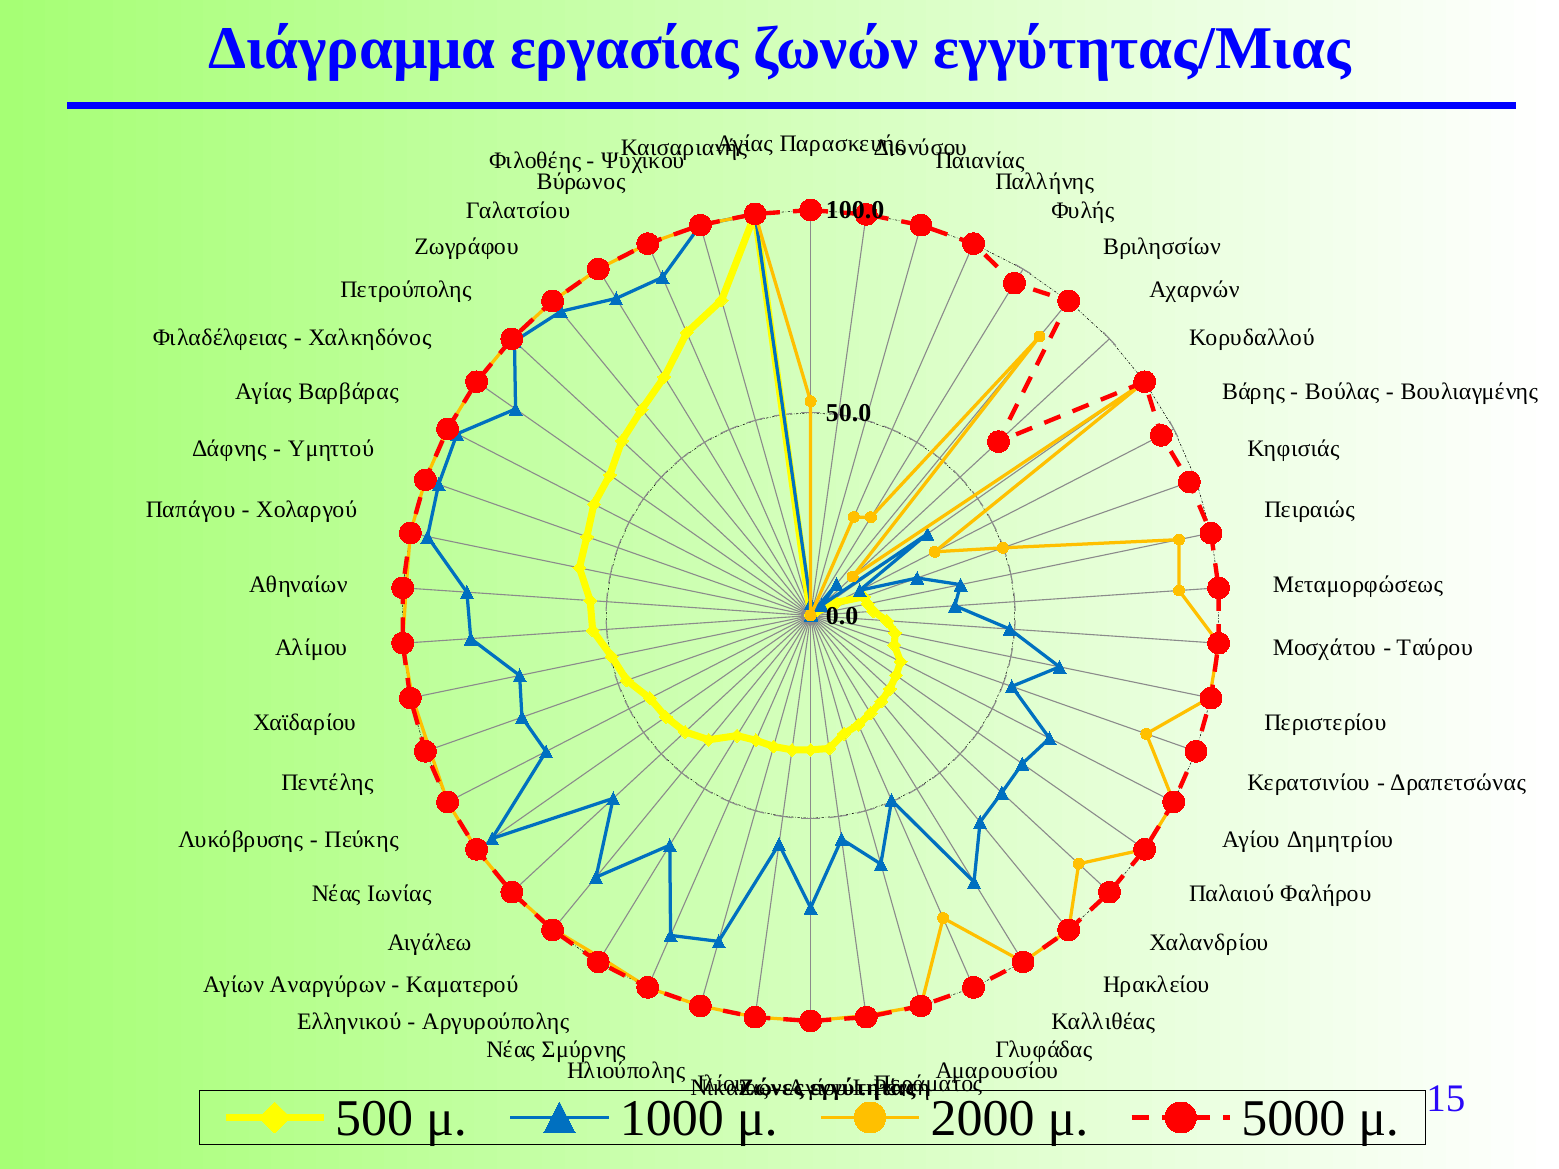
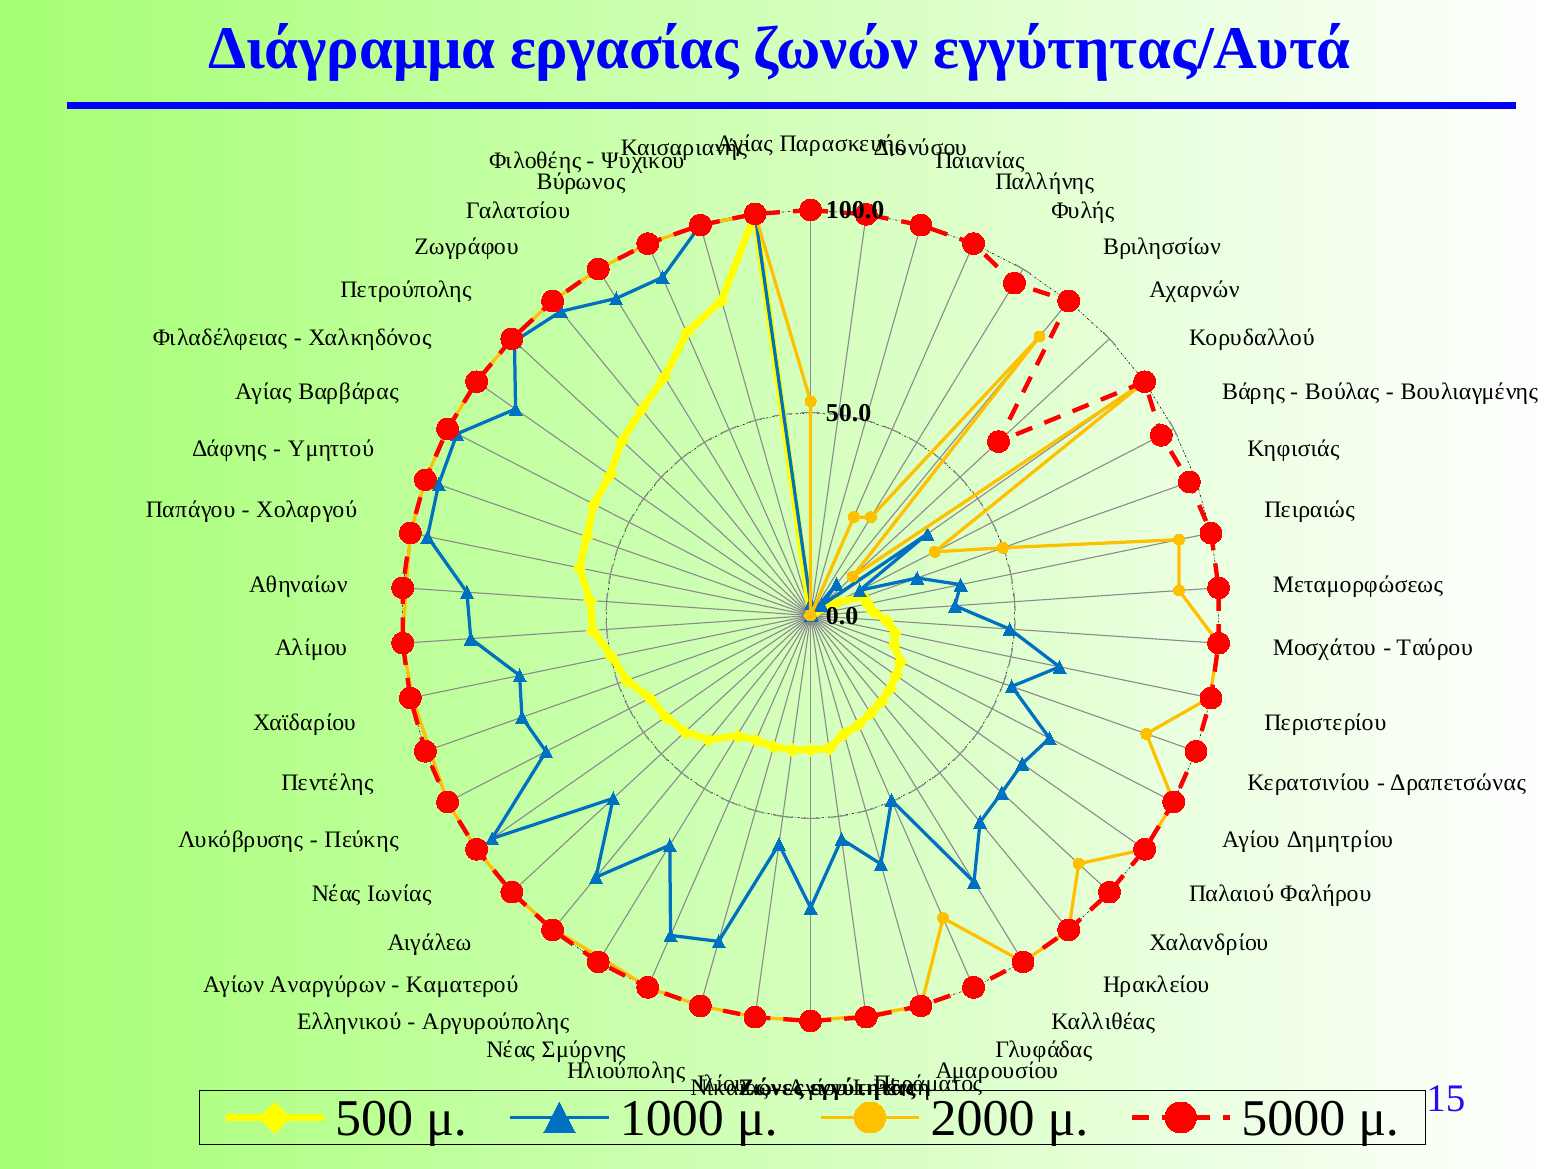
εγγύτητας/Μιας: εγγύτητας/Μιας -> εγγύτητας/Αυτά (1142, 48)
